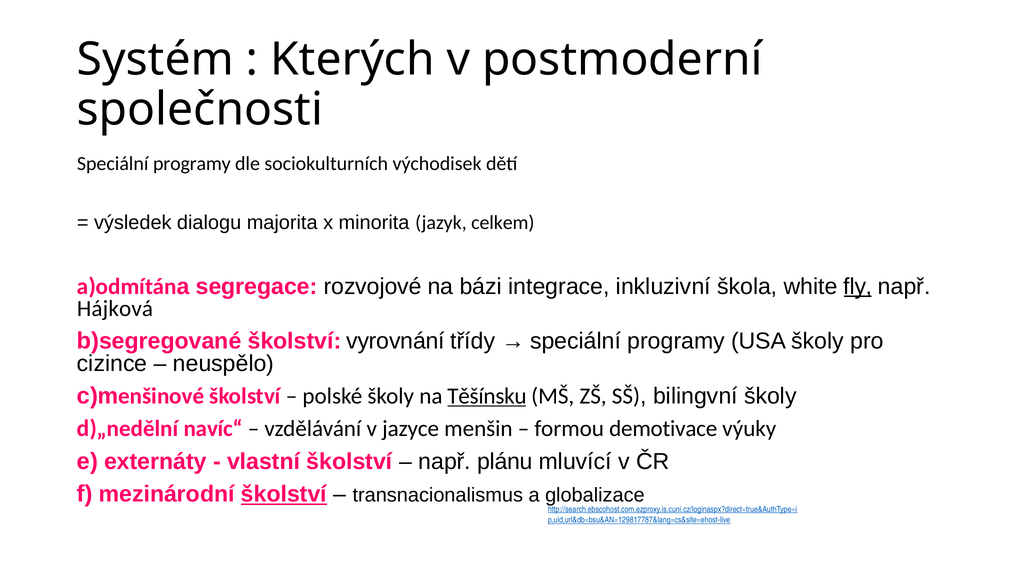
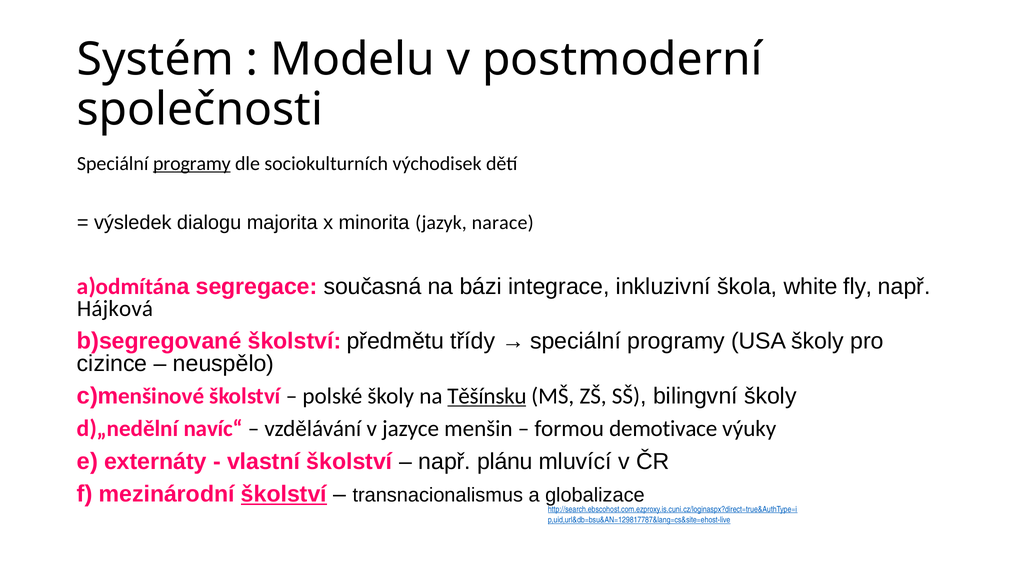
Kterých: Kterých -> Modelu (353, 60)
programy underline: none -> present (192, 164)
celkem: celkem -> narace (503, 223)
rozvojové: rozvojové -> současná (373, 287)
fly underline: present -> none (858, 287)
vyrovnání: vyrovnání -> předmětu (395, 342)
